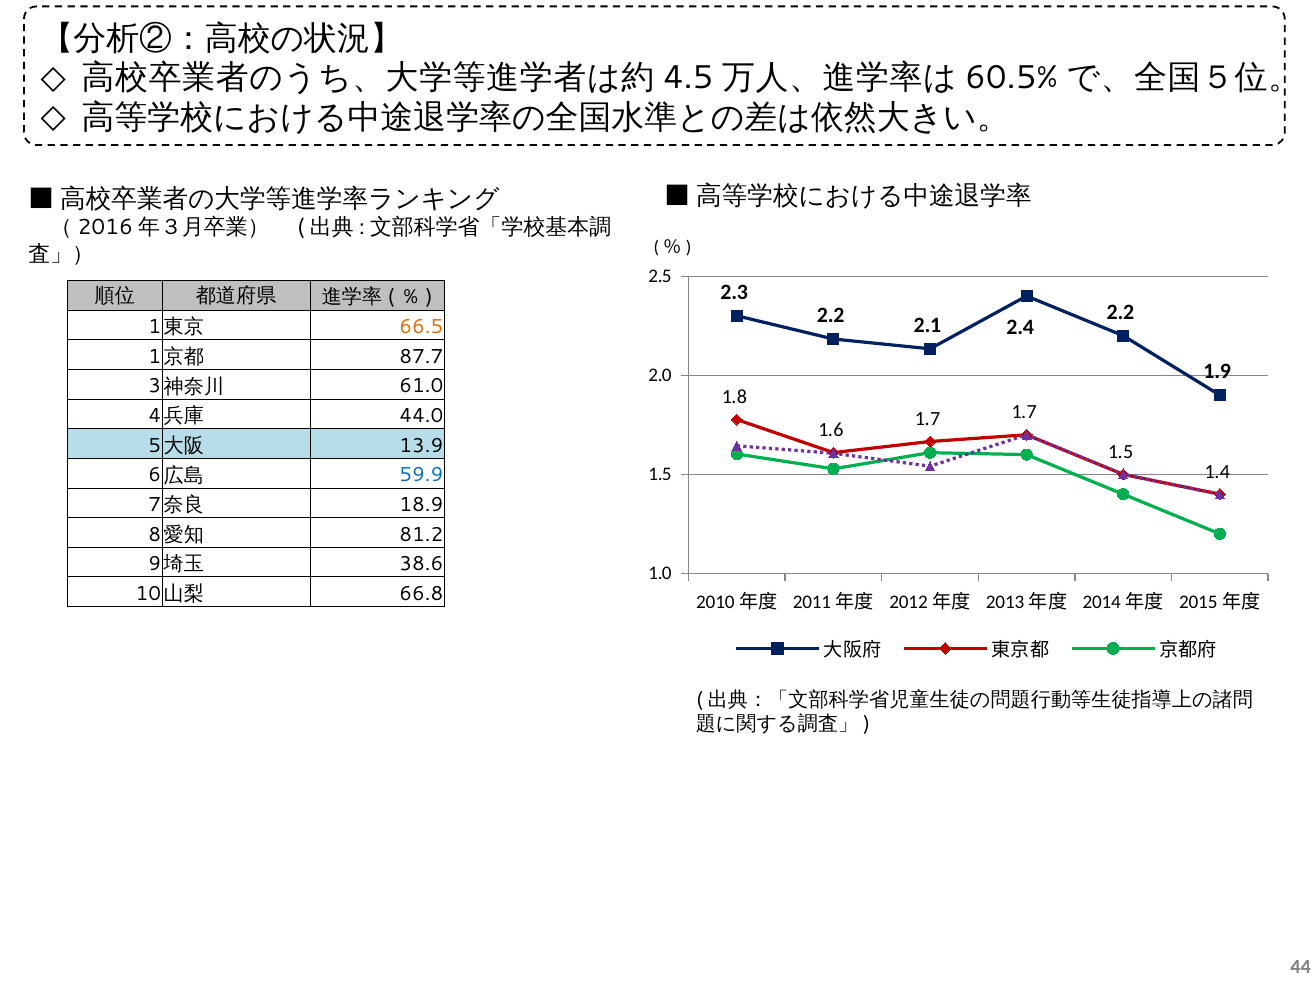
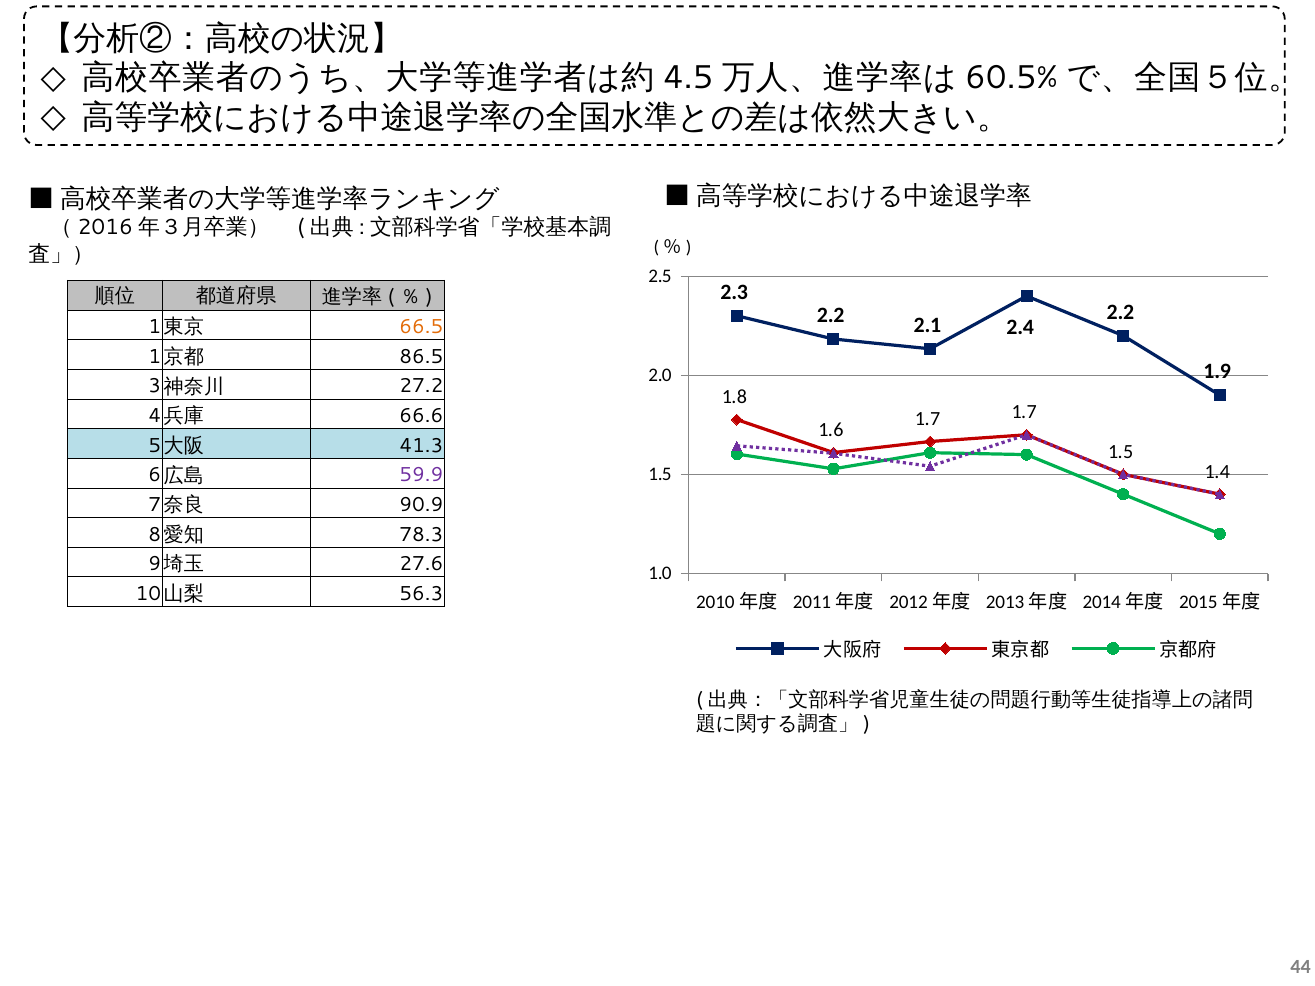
87.7: 87.7 -> 86.5 (421, 357)
61.0: 61.0 -> 27.2 (421, 386)
44.0: 44.0 -> 66.6 (421, 416)
13.9: 13.9 -> 41.3 (421, 446)
59.9 colour: blue -> purple (421, 475)
18.9: 18.9 -> 90.9 (421, 505)
81.2: 81.2 -> 78.3 (421, 535)
38.6: 38.6 -> 27.6 (421, 564)
66.8: 66.8 -> 56.3 (421, 594)
